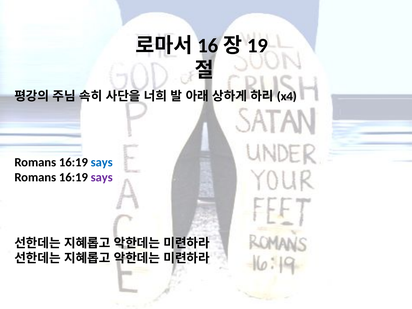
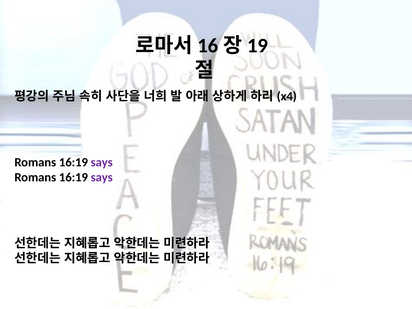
says colour: blue -> purple (102, 162)
